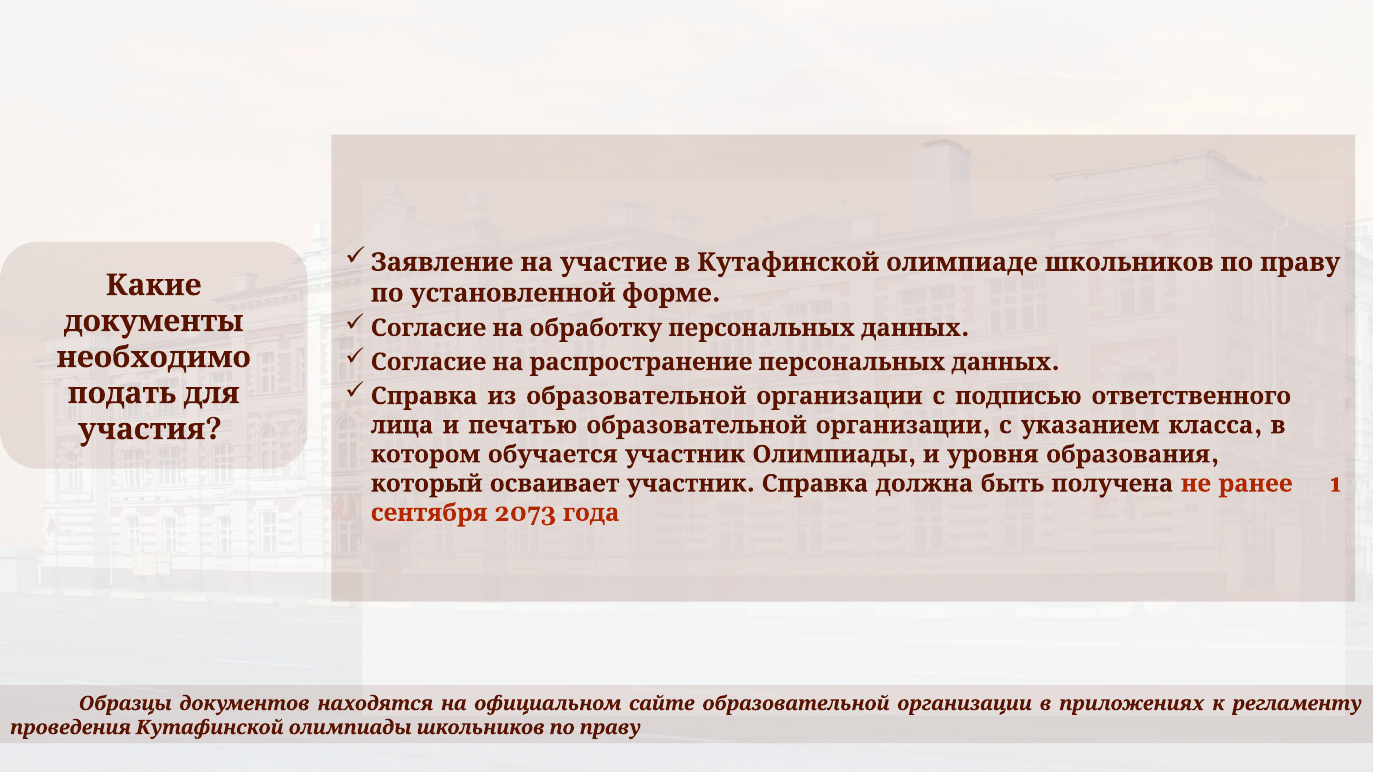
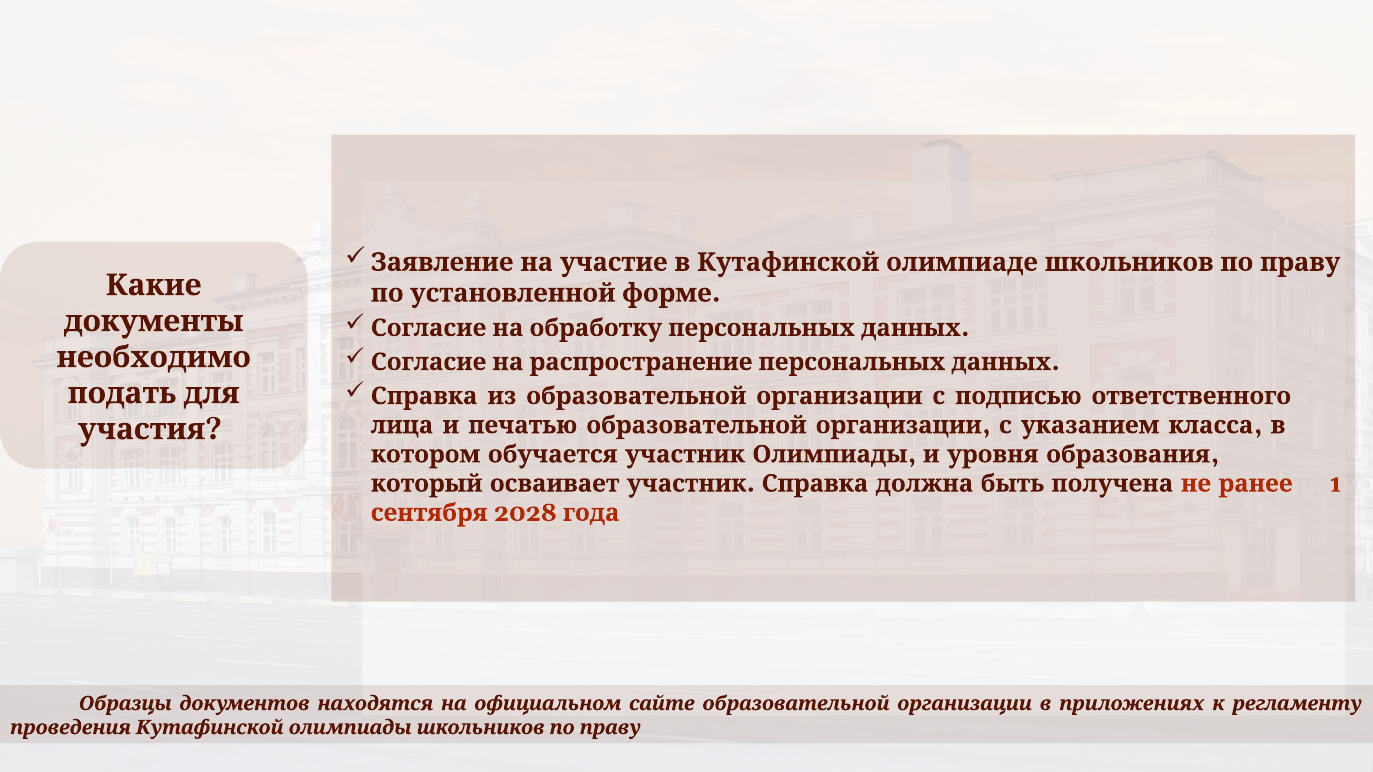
2073: 2073 -> 2028 (525, 513)
